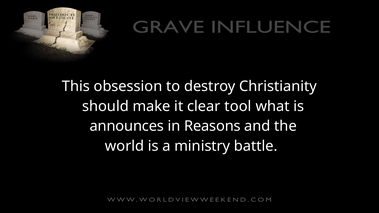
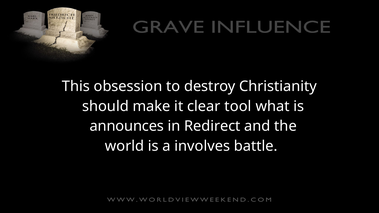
Reasons: Reasons -> Redirect (212, 126)
ministry: ministry -> involves (202, 146)
